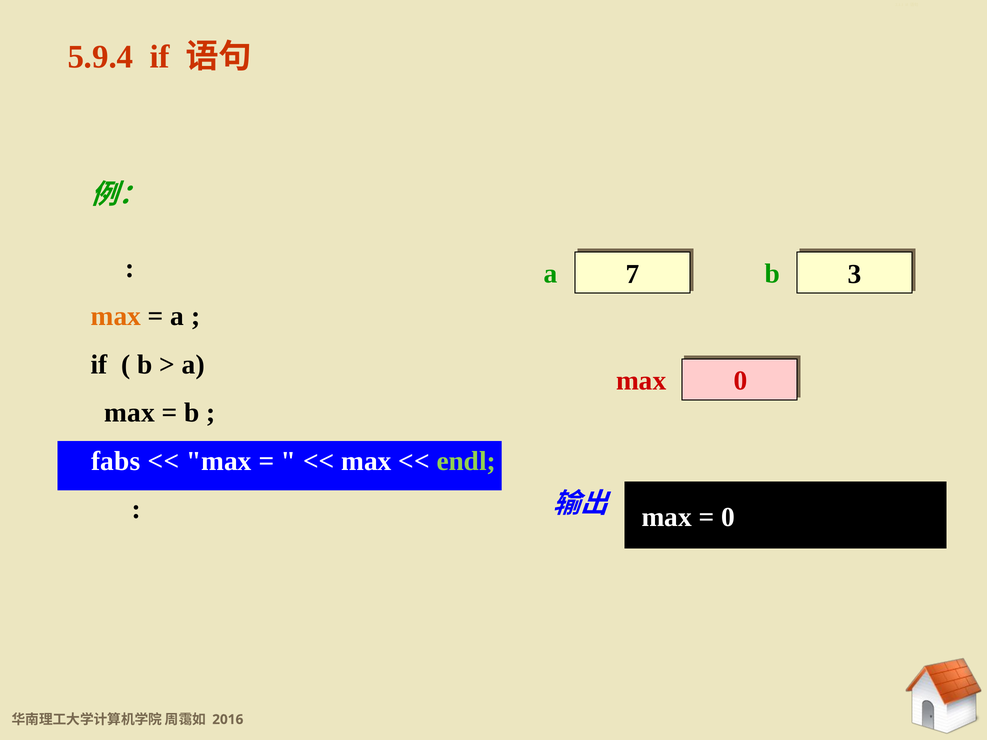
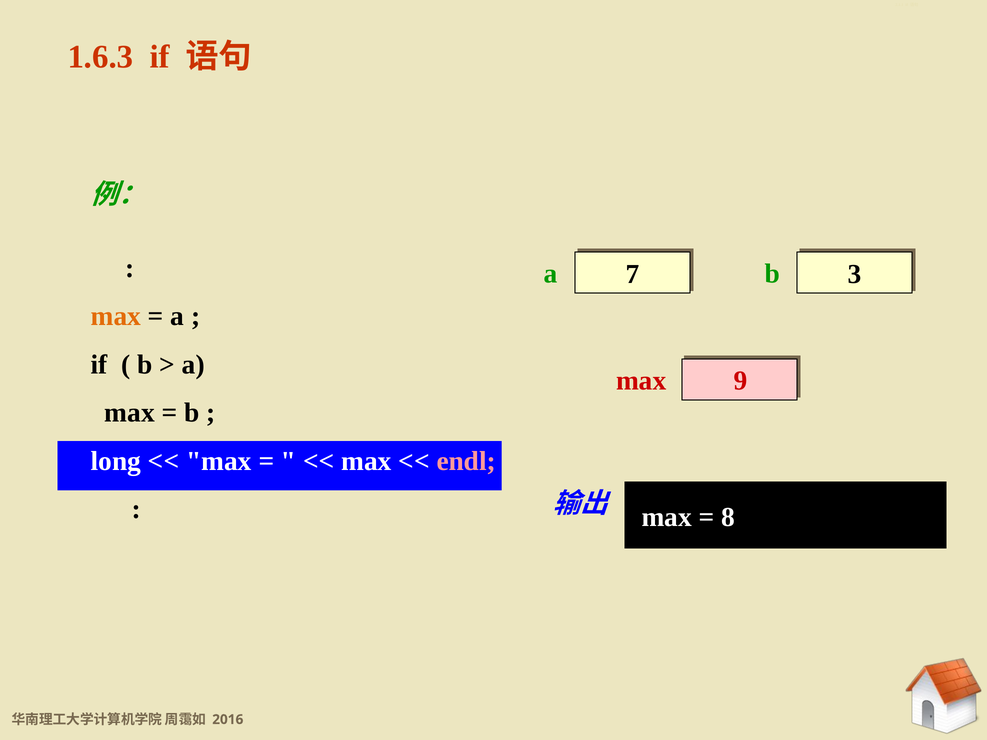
5.9.4: 5.9.4 -> 1.6.3 (100, 57)
max 0: 0 -> 9 (741, 381)
fabs: fabs -> long (116, 461)
endl colour: light green -> pink (466, 461)
0: 0 -> 8 (728, 517)
